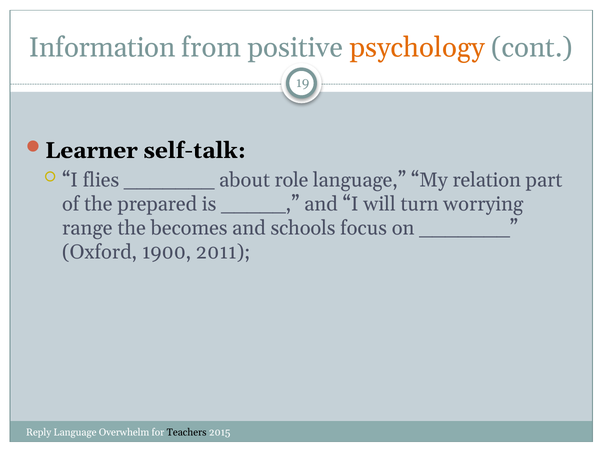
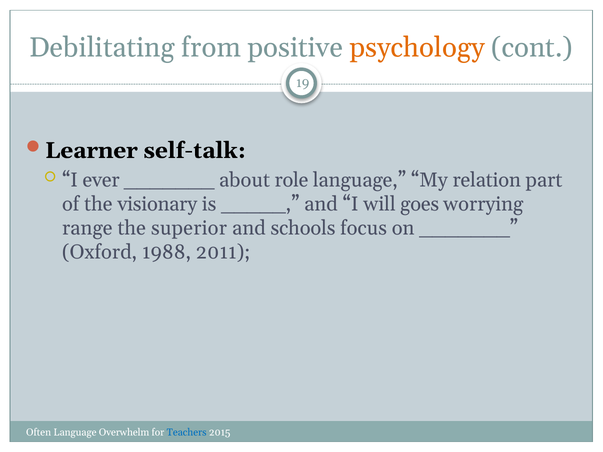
Information: Information -> Debilitating (102, 47)
flies: flies -> ever (101, 180)
prepared: prepared -> visionary (157, 204)
turn: turn -> goes (420, 204)
becomes: becomes -> superior (189, 228)
1900: 1900 -> 1988 (167, 252)
Reply: Reply -> Often (39, 432)
Teachers colour: black -> blue (187, 432)
